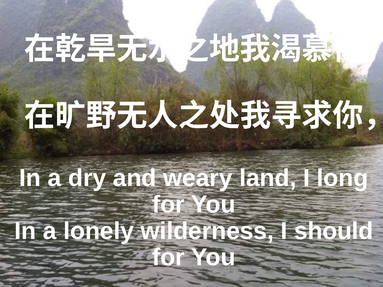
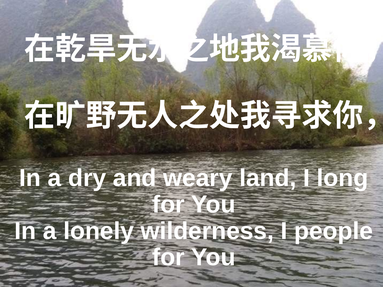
should: should -> people (334, 231)
